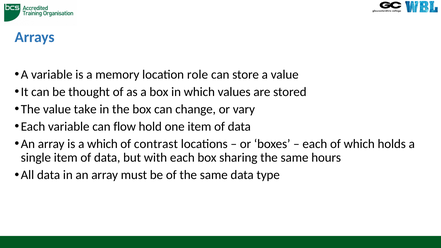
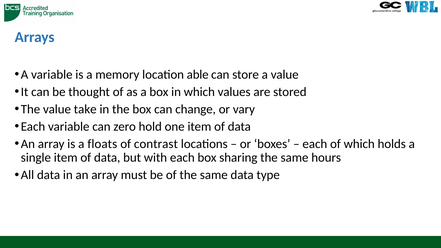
role: role -> able (198, 75)
flow: flow -> zero (125, 126)
a which: which -> floats (102, 144)
